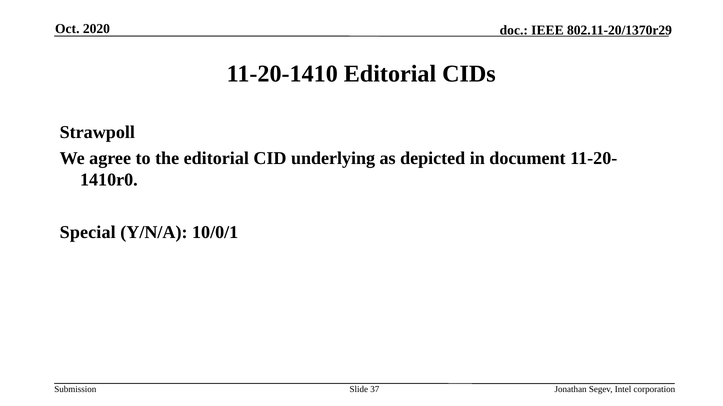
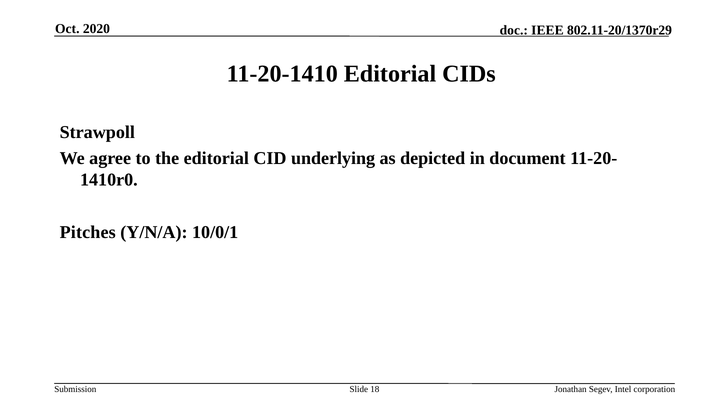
Special: Special -> Pitches (88, 233)
37: 37 -> 18 (375, 390)
